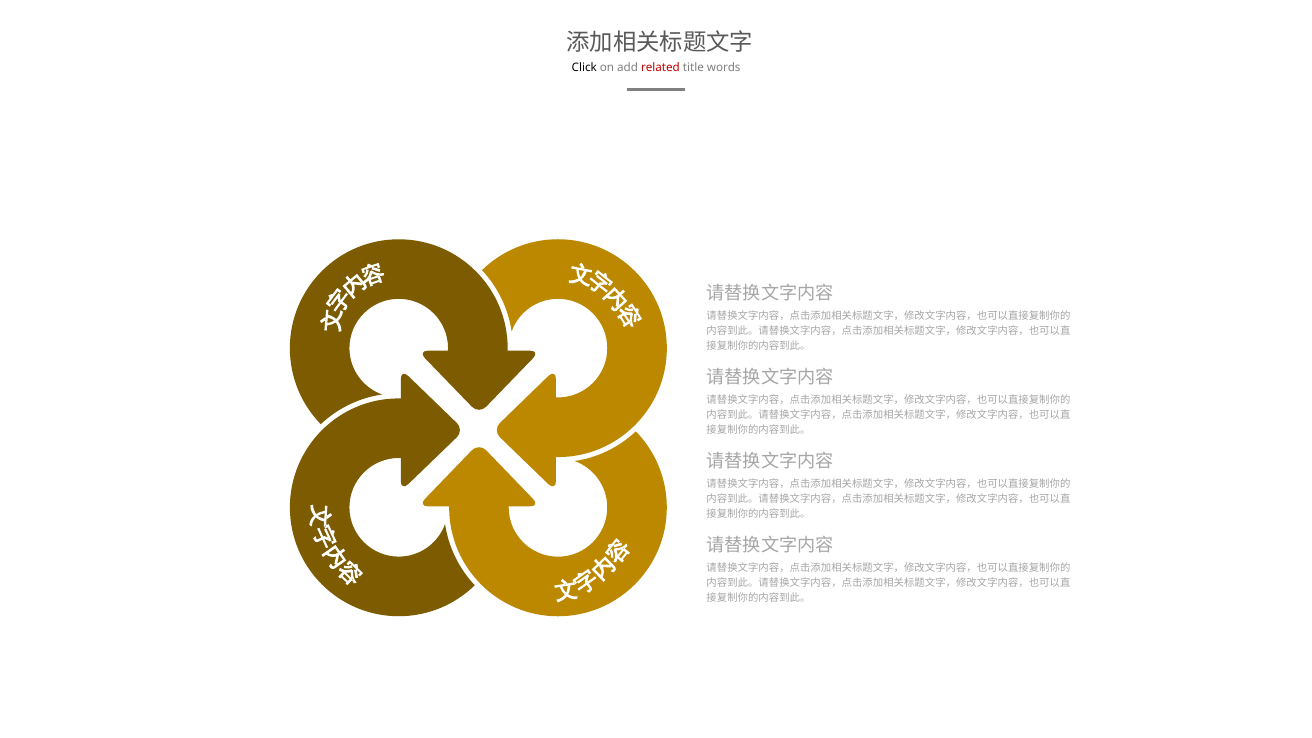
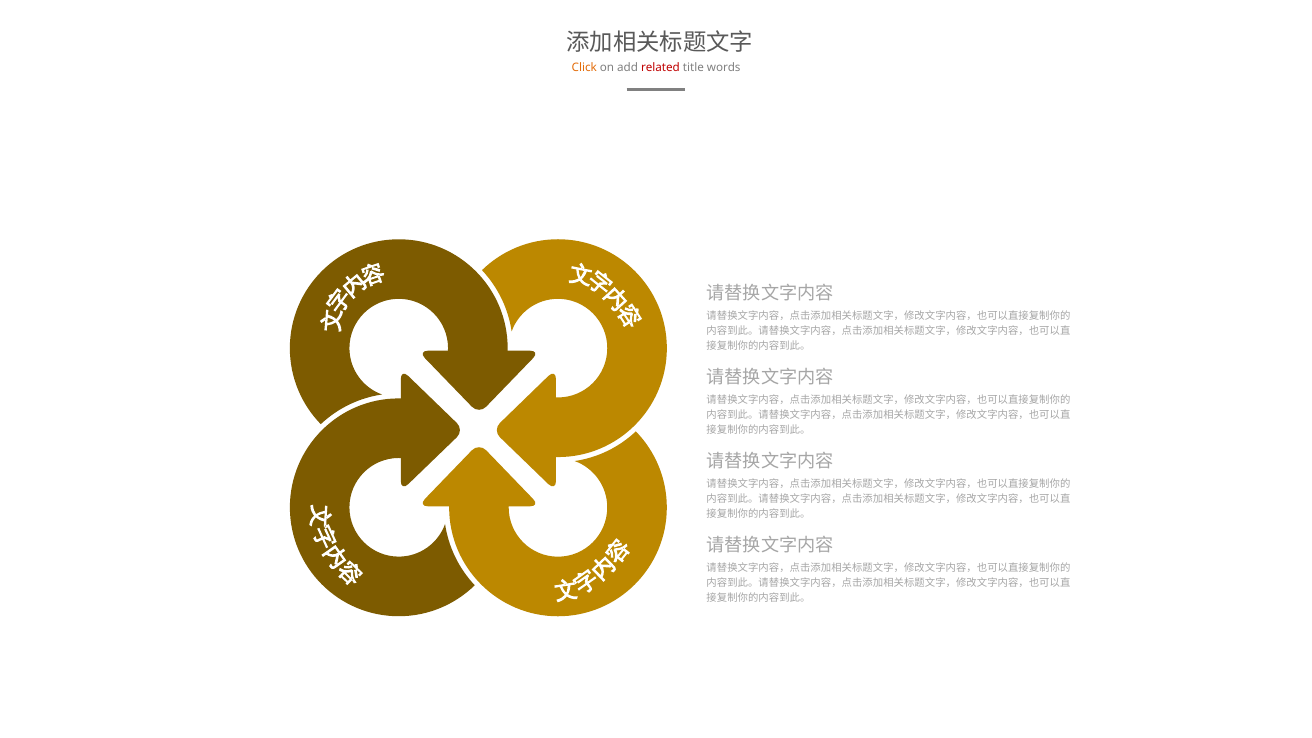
Click colour: black -> orange (584, 67)
